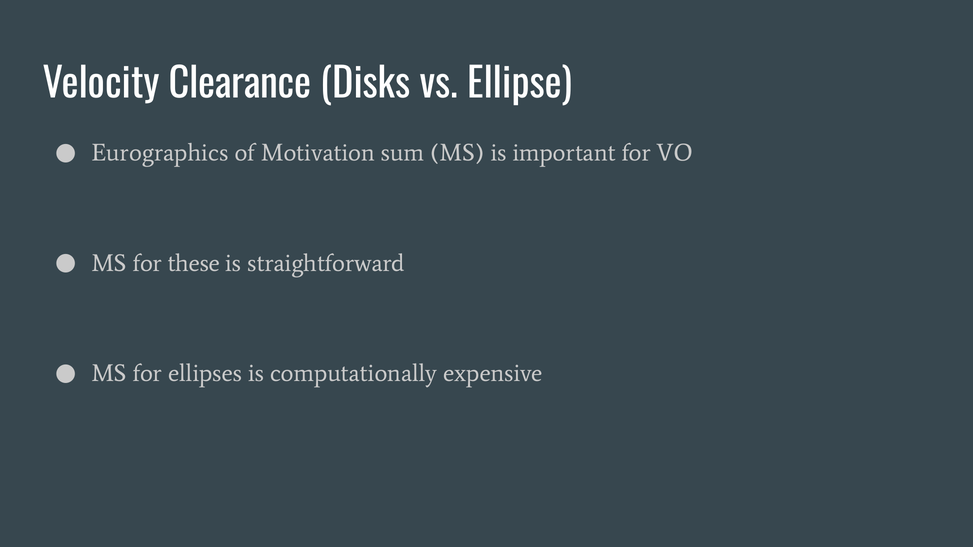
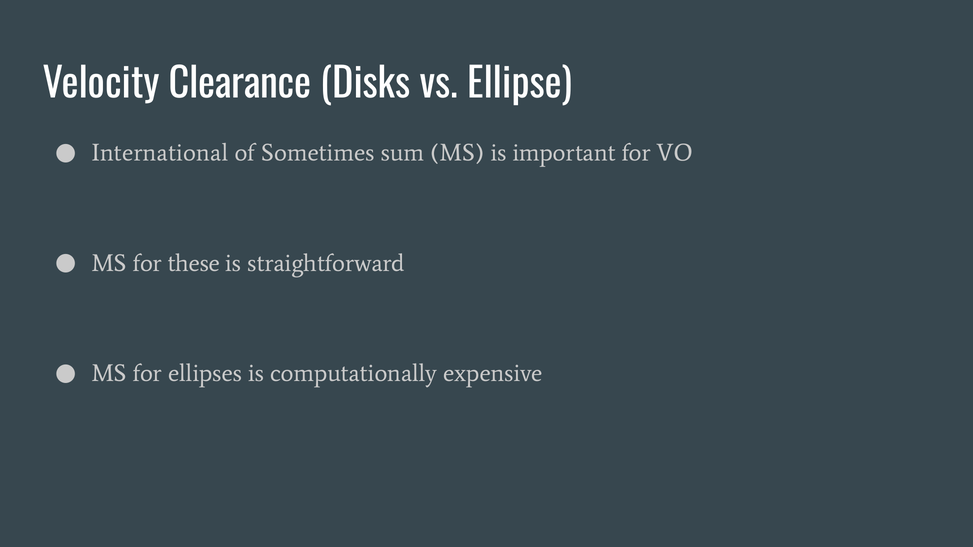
Eurographics: Eurographics -> International (160, 153)
Motivation: Motivation -> Sometimes (318, 153)
